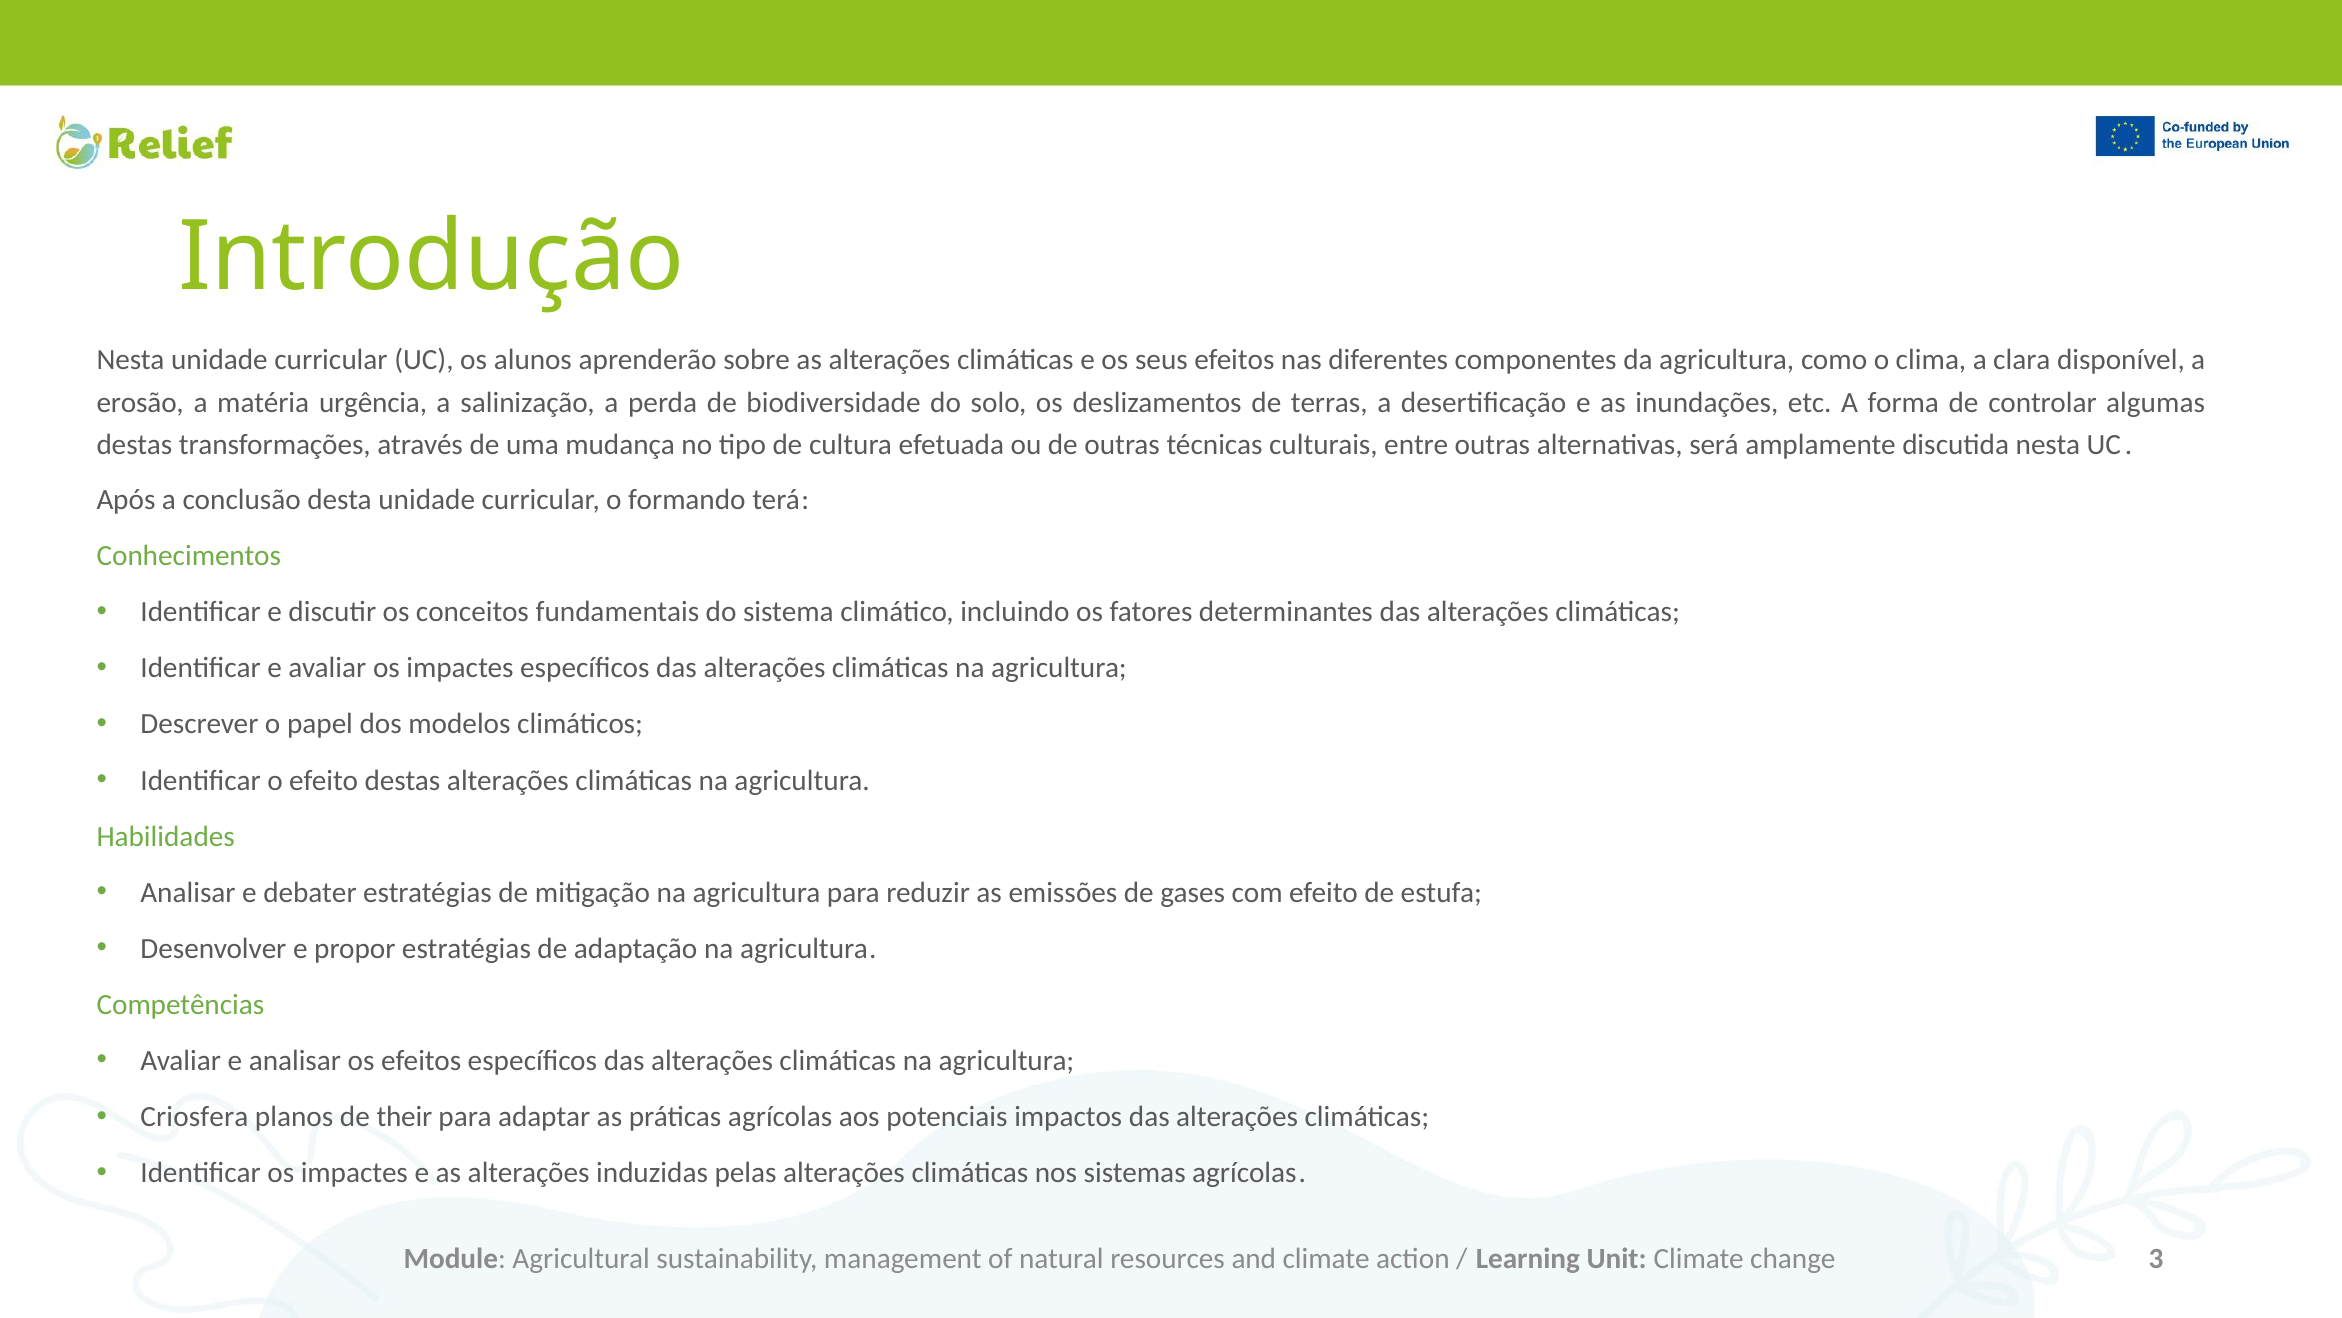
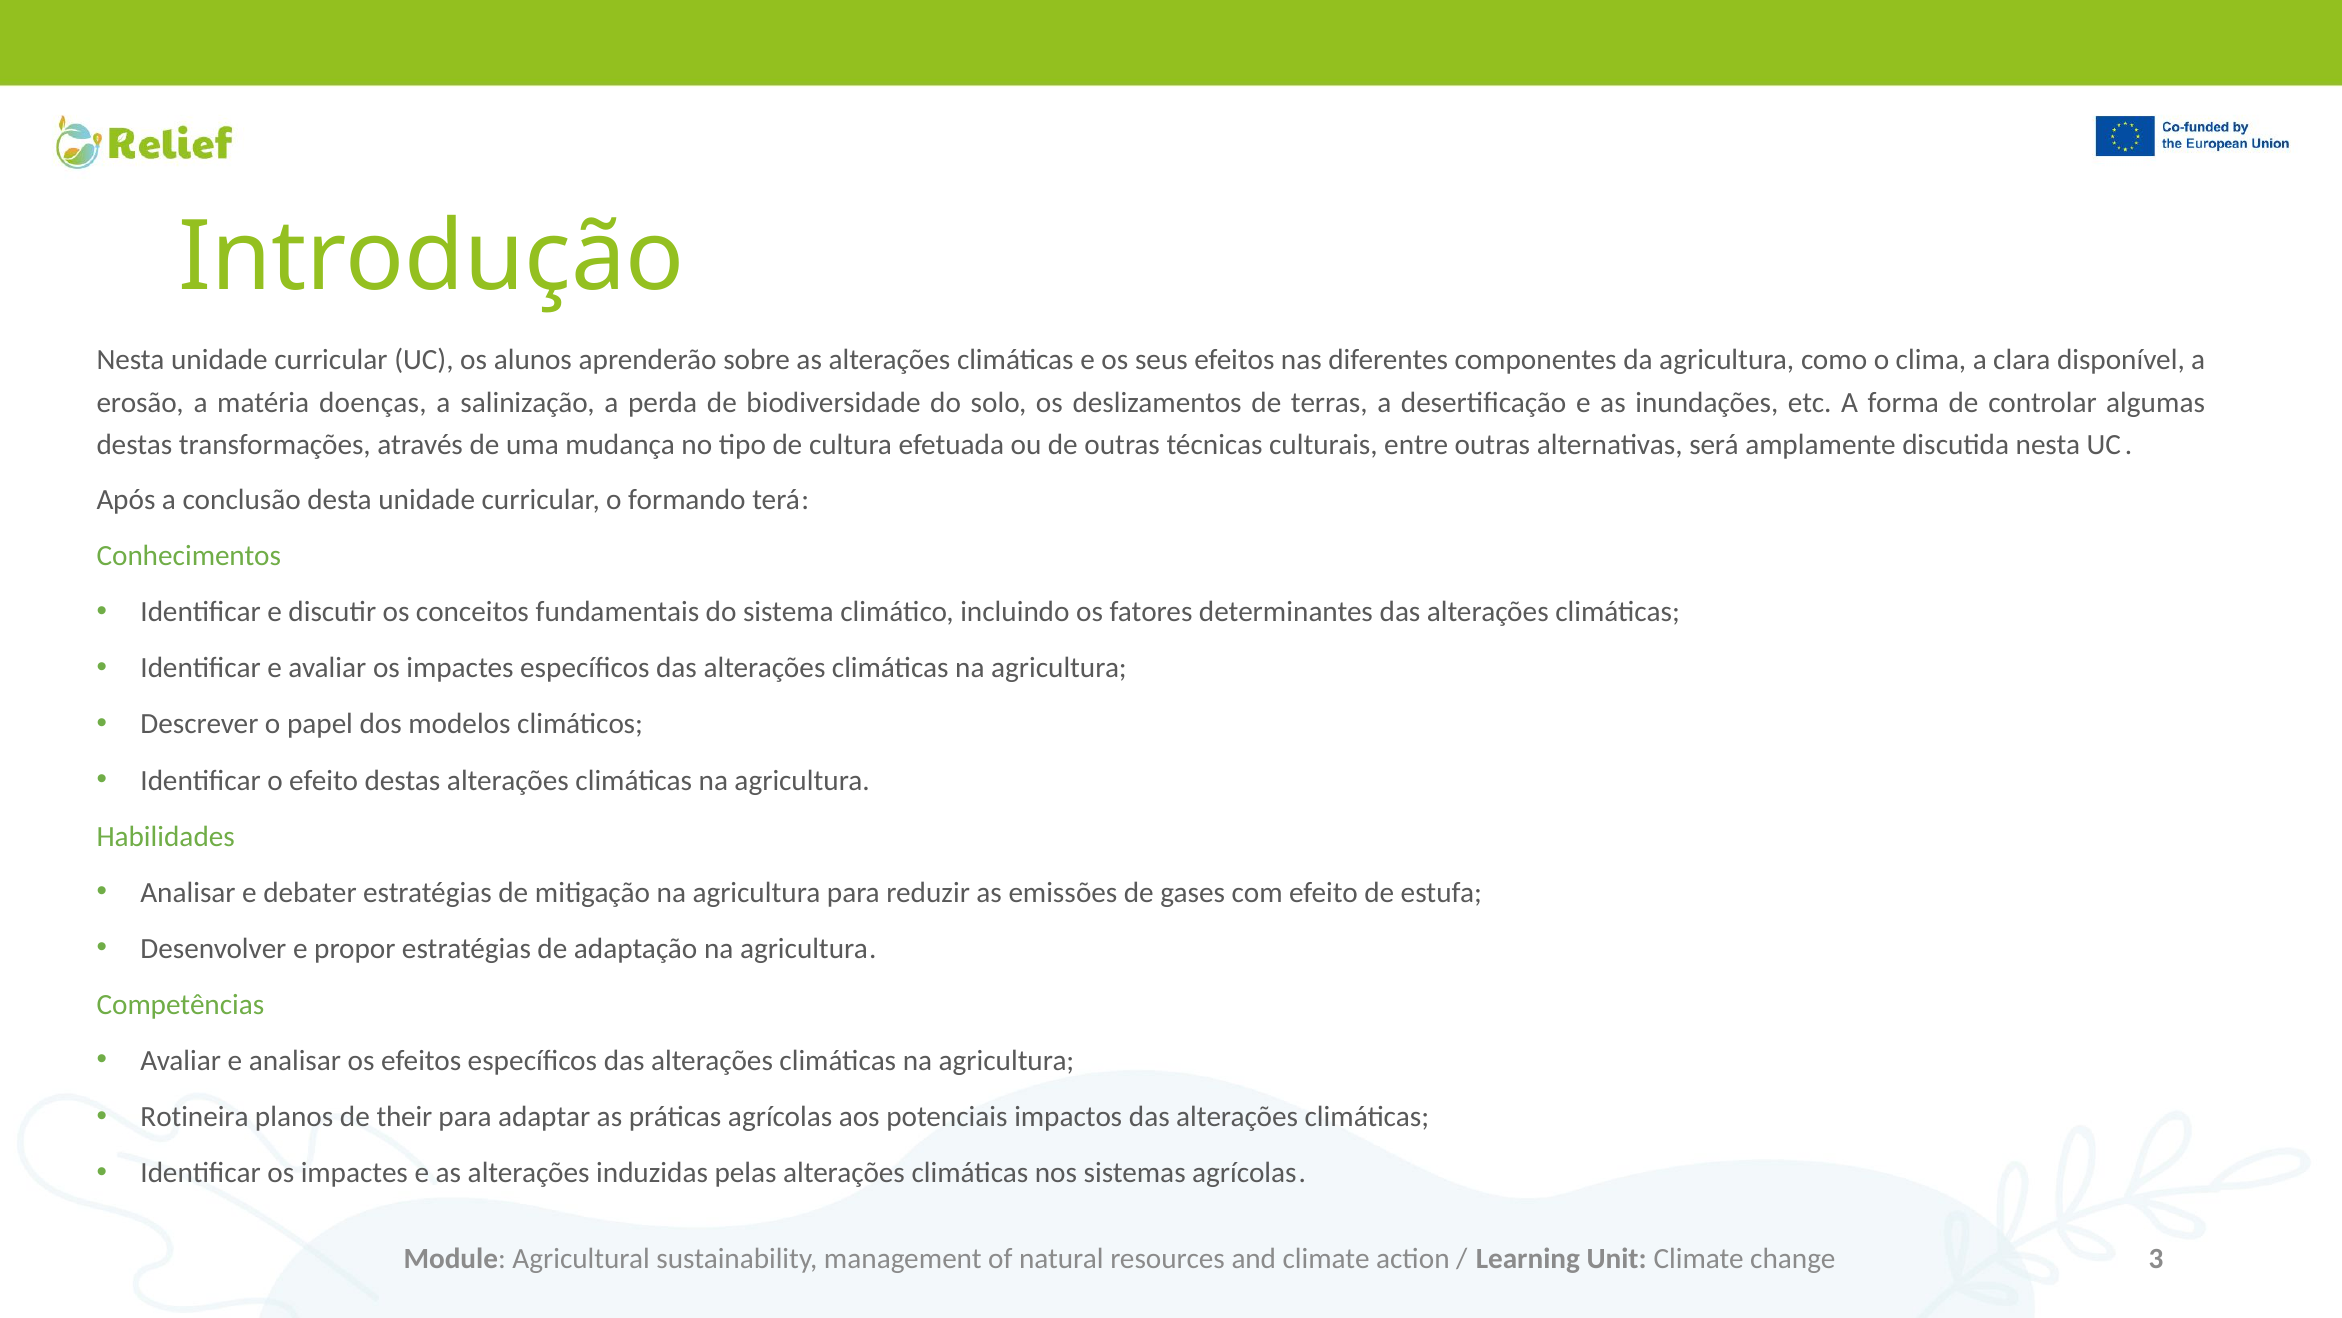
urgência: urgência -> doenças (373, 402)
Criosfera: Criosfera -> Rotineira (195, 1116)
